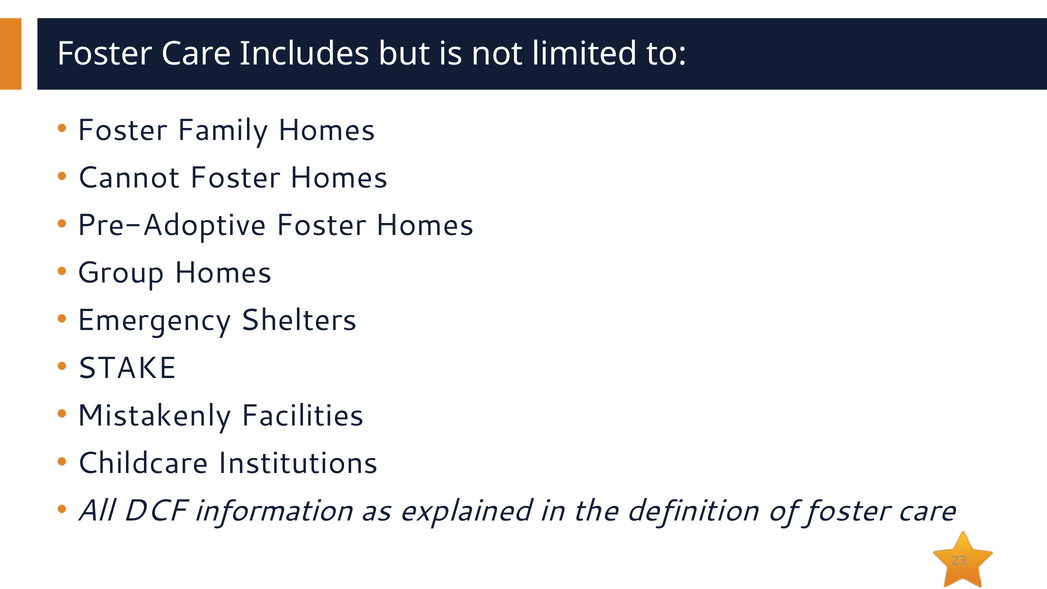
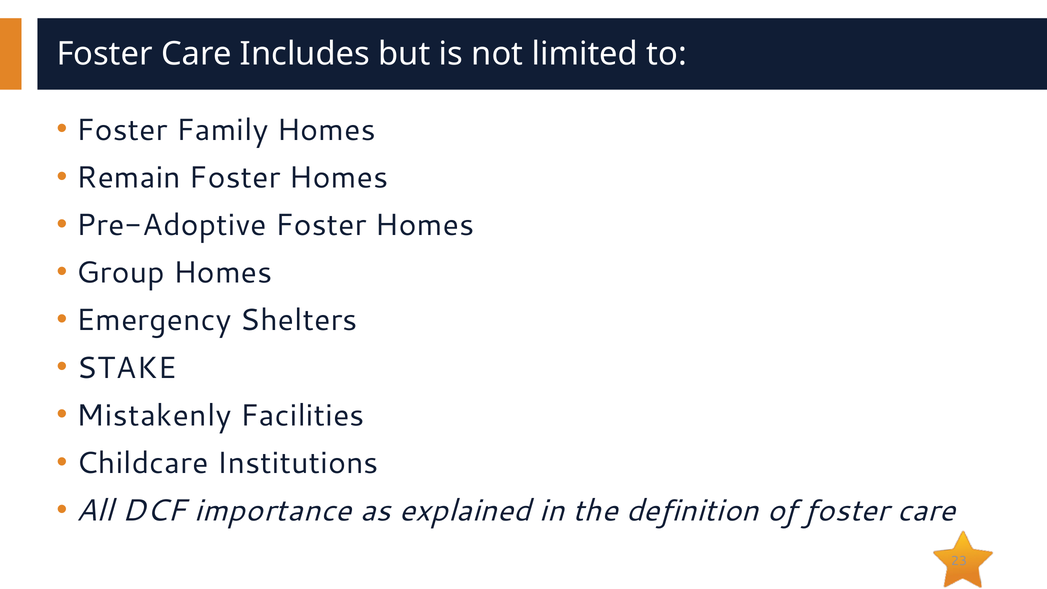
Cannot: Cannot -> Remain (129, 178)
information: information -> importance (273, 511)
